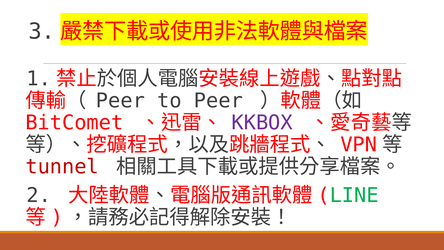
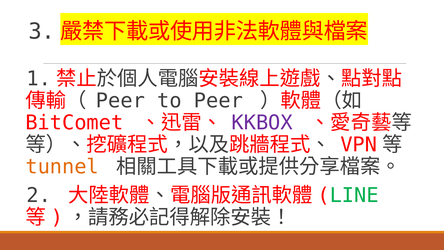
tunnel colour: red -> orange (62, 167)
